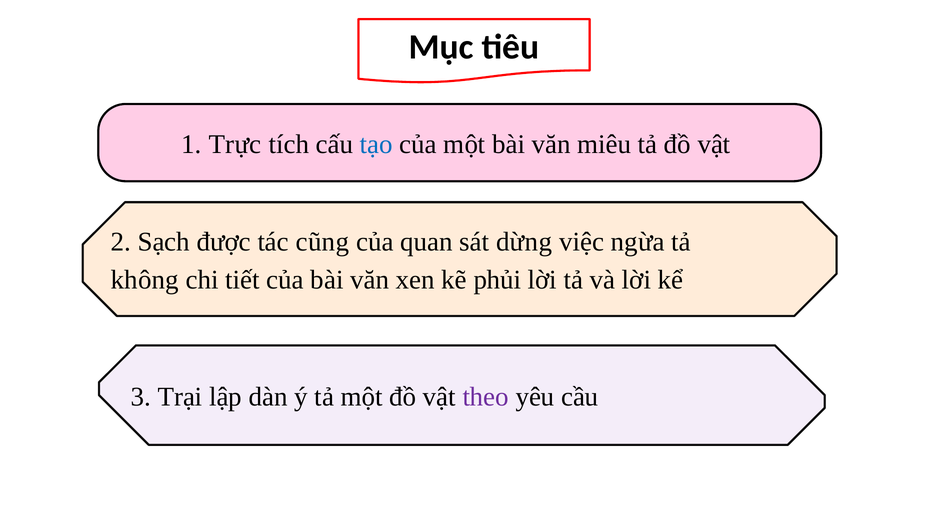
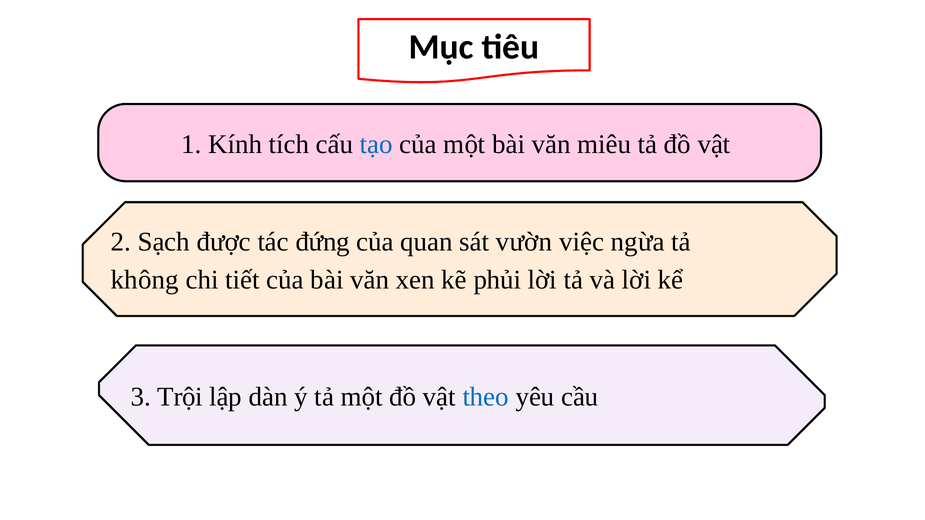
Trực: Trực -> Kính (235, 145)
cũng: cũng -> đứng (323, 242)
dừng: dừng -> vườn (524, 242)
Trại: Trại -> Trội (180, 397)
theo colour: purple -> blue (486, 397)
